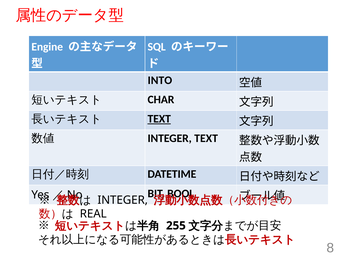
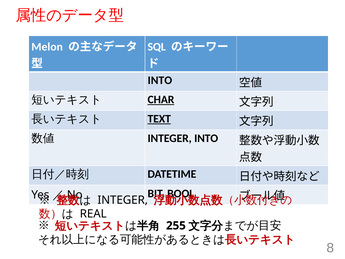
Engine: Engine -> Melon (47, 47)
CHAR underline: none -> present (161, 100)
INTEGER TEXT: TEXT -> INTO (206, 138)
